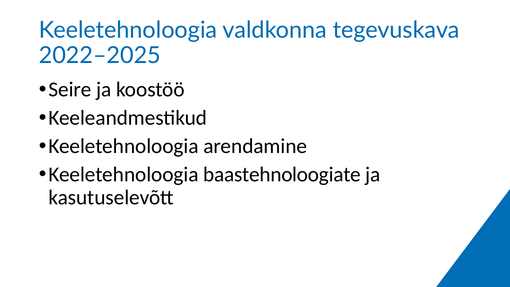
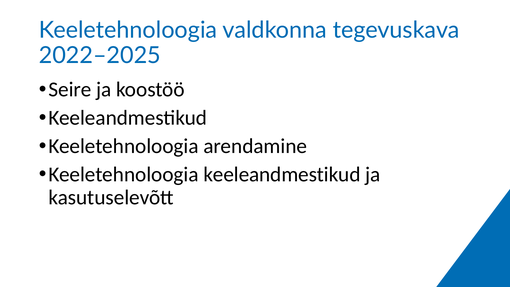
Keeletehnoloogia baastehnoloogiate: baastehnoloogiate -> keeleandmestikud (282, 174)
